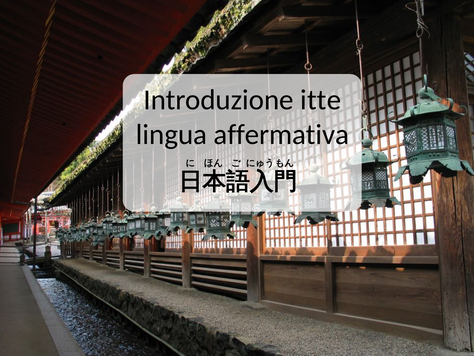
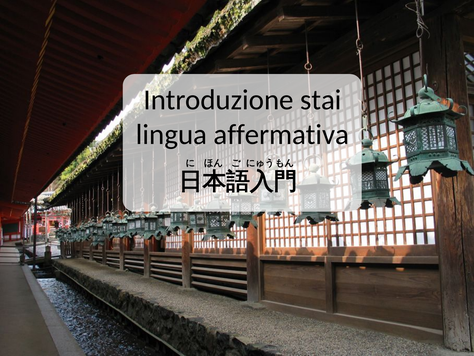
itte: itte -> stai (321, 100)
